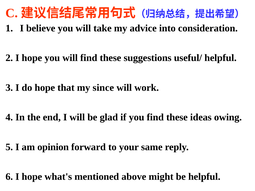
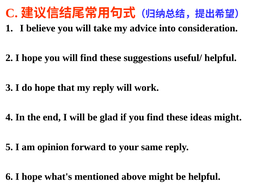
my since: since -> reply (103, 88)
ideas owing: owing -> might (228, 117)
